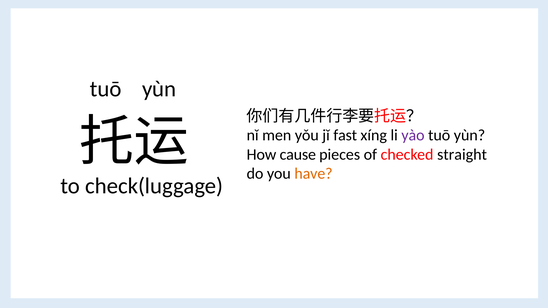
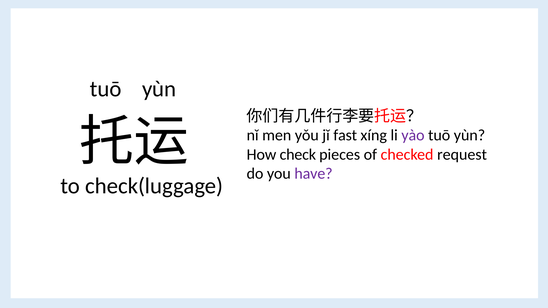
cause: cause -> check (298, 155)
straight: straight -> request (462, 155)
have colour: orange -> purple (313, 174)
